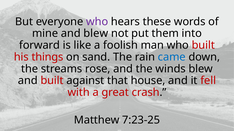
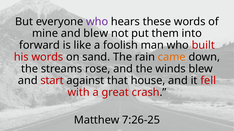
his things: things -> words (47, 57)
came colour: blue -> orange (172, 57)
and built: built -> start (52, 81)
7:23-25: 7:23-25 -> 7:26-25 (141, 120)
